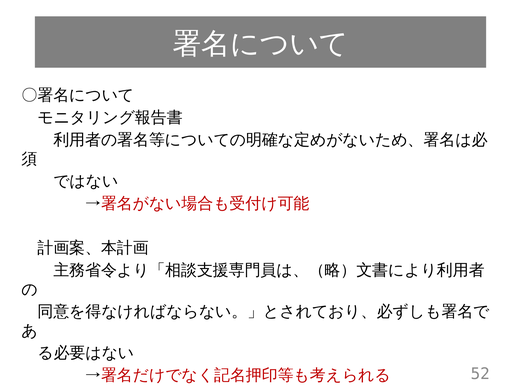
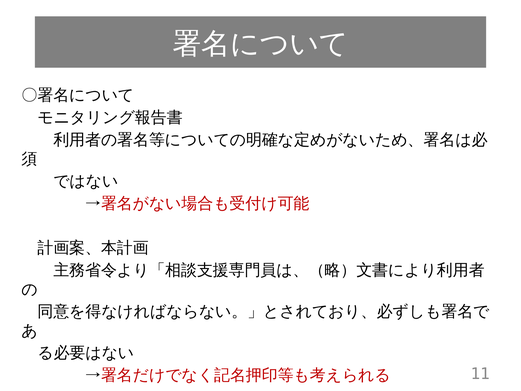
52: 52 -> 11 (480, 374)
